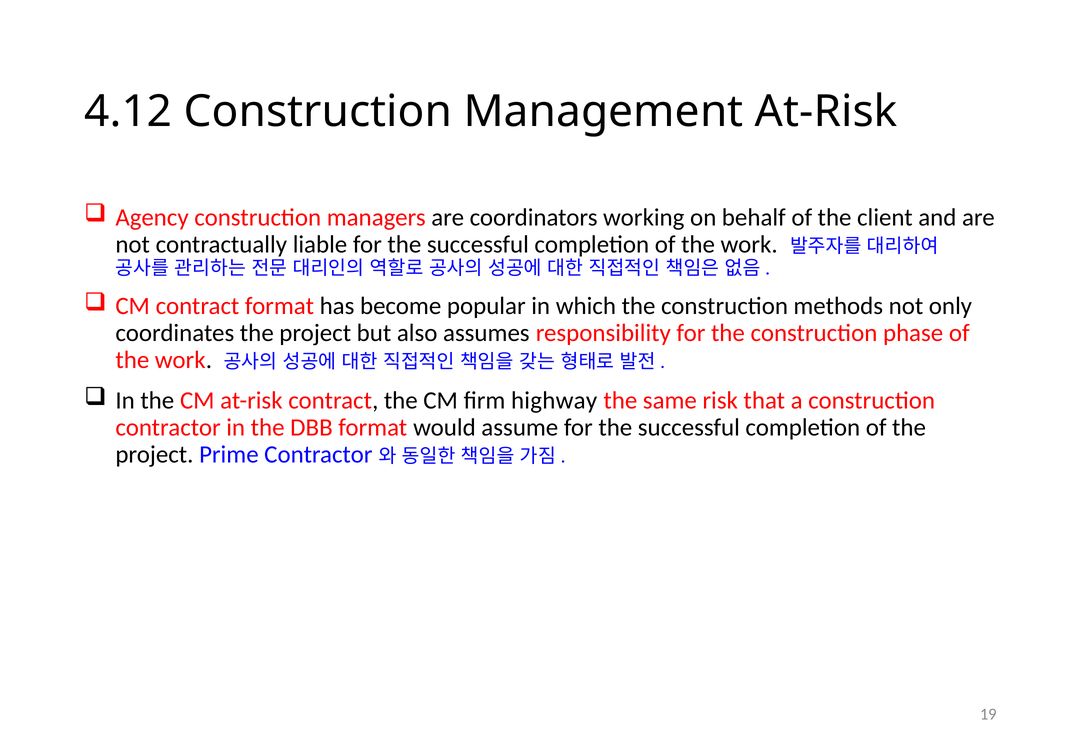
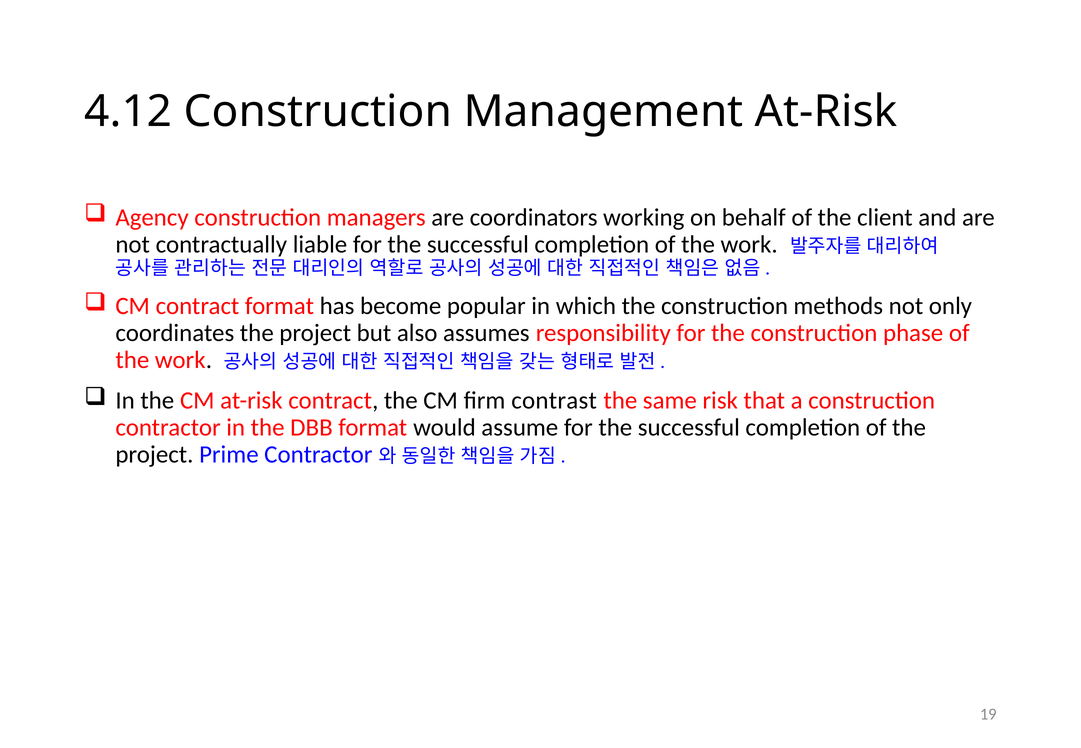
highway: highway -> contrast (554, 401)
